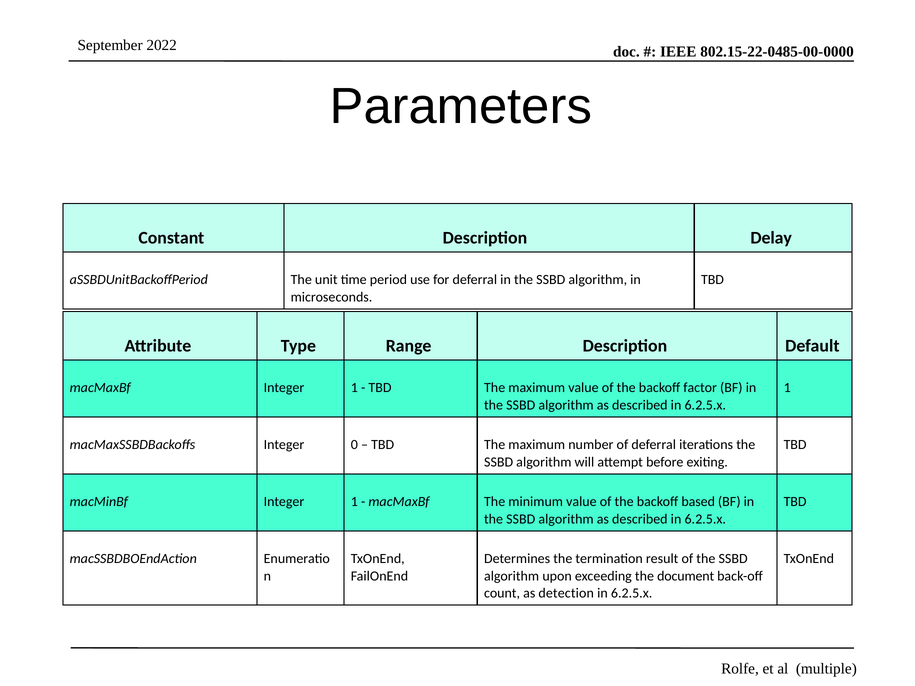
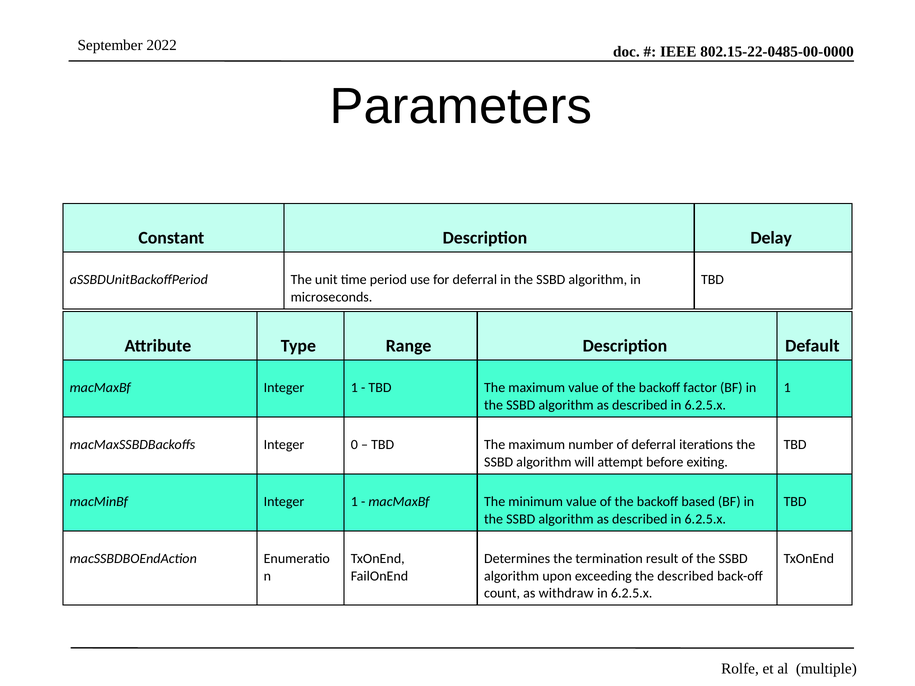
the document: document -> described (686, 576)
detection: detection -> withdraw (566, 593)
